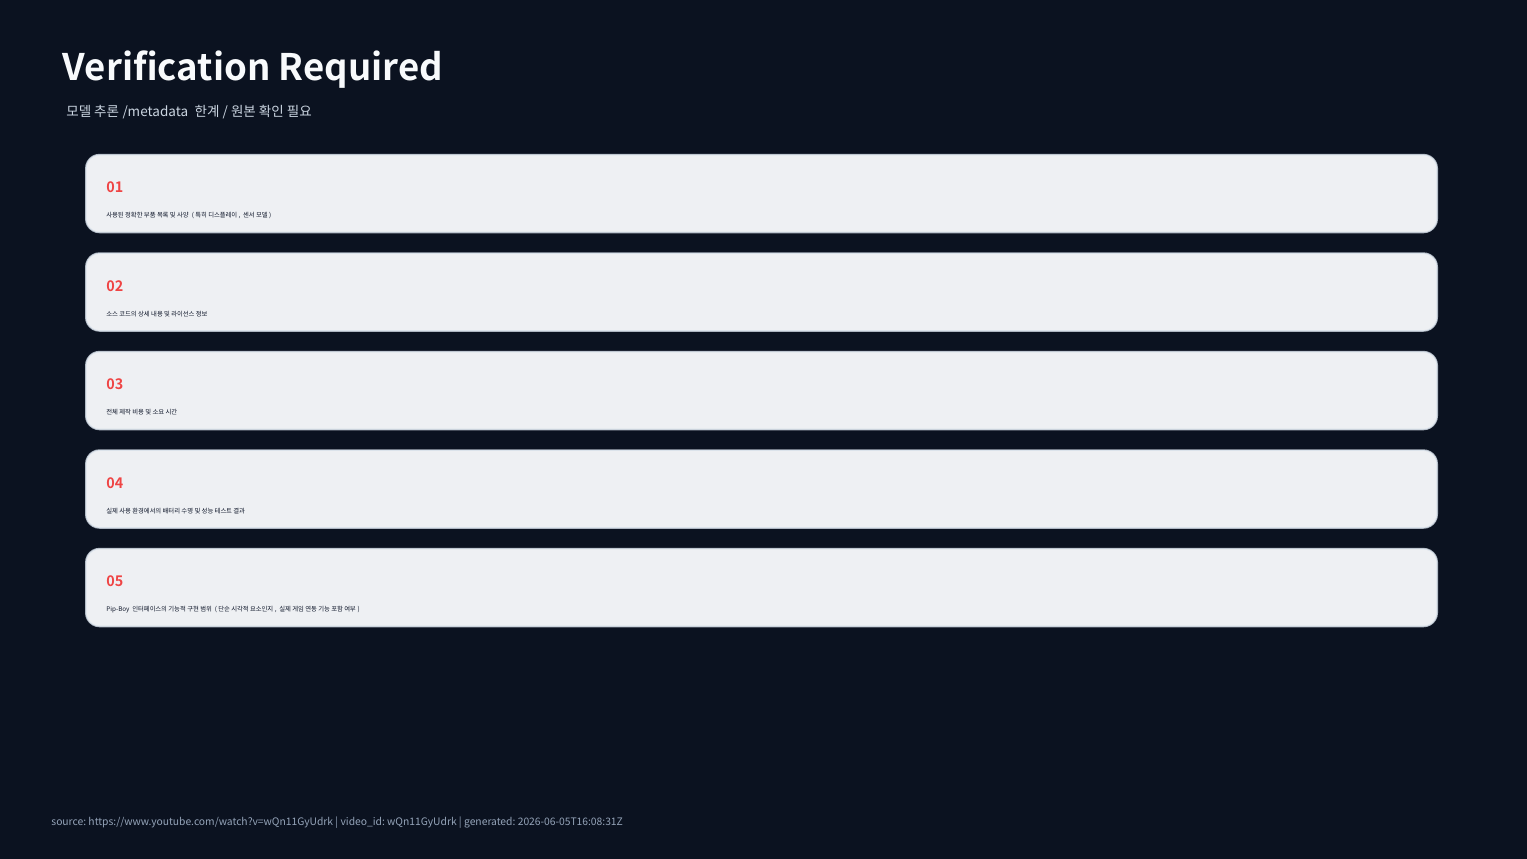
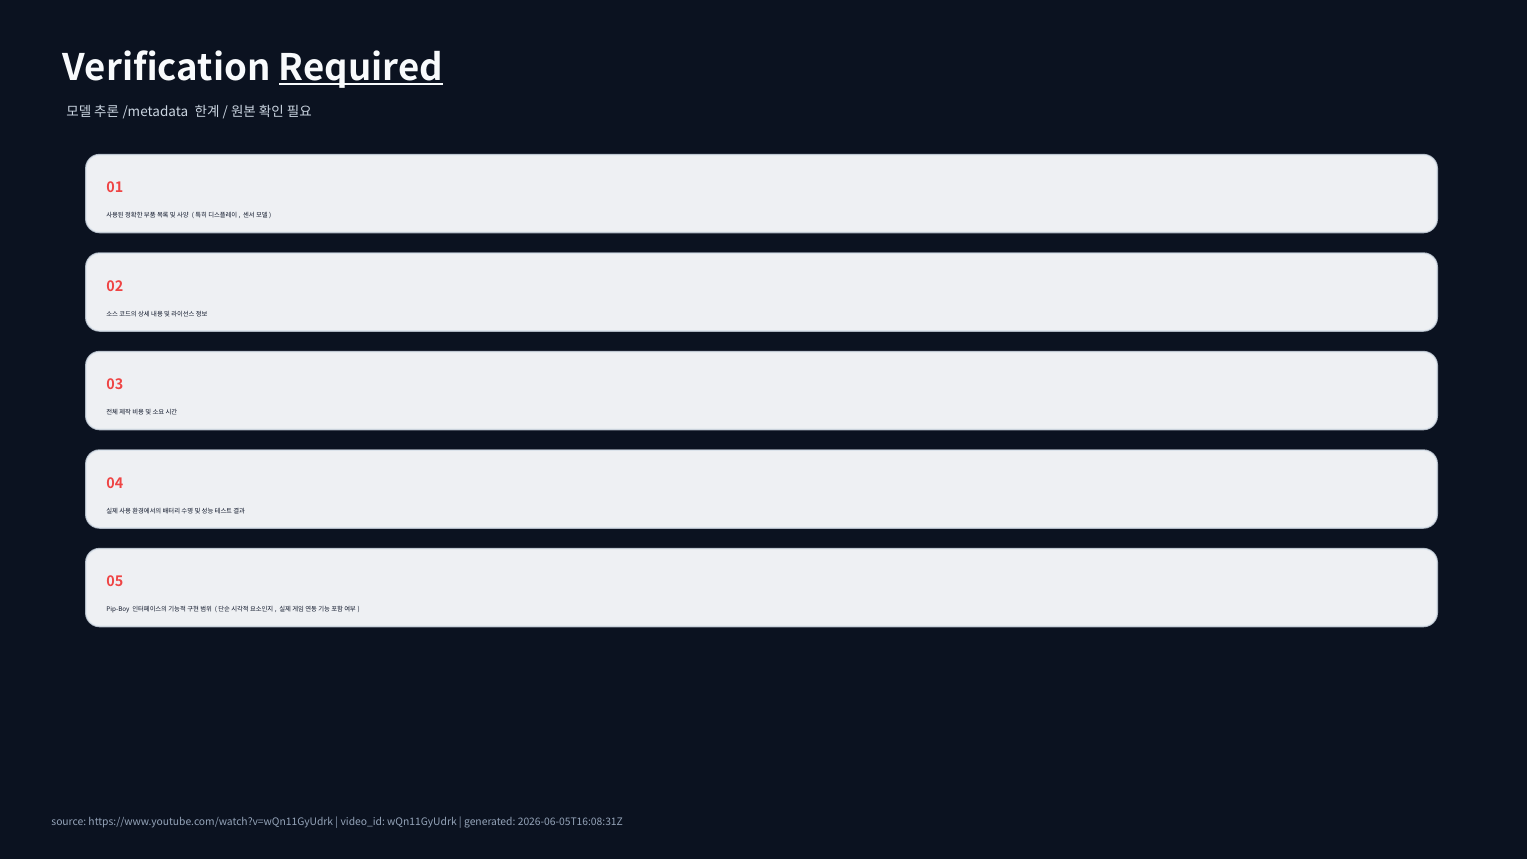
Required underline: none -> present (361, 68)
